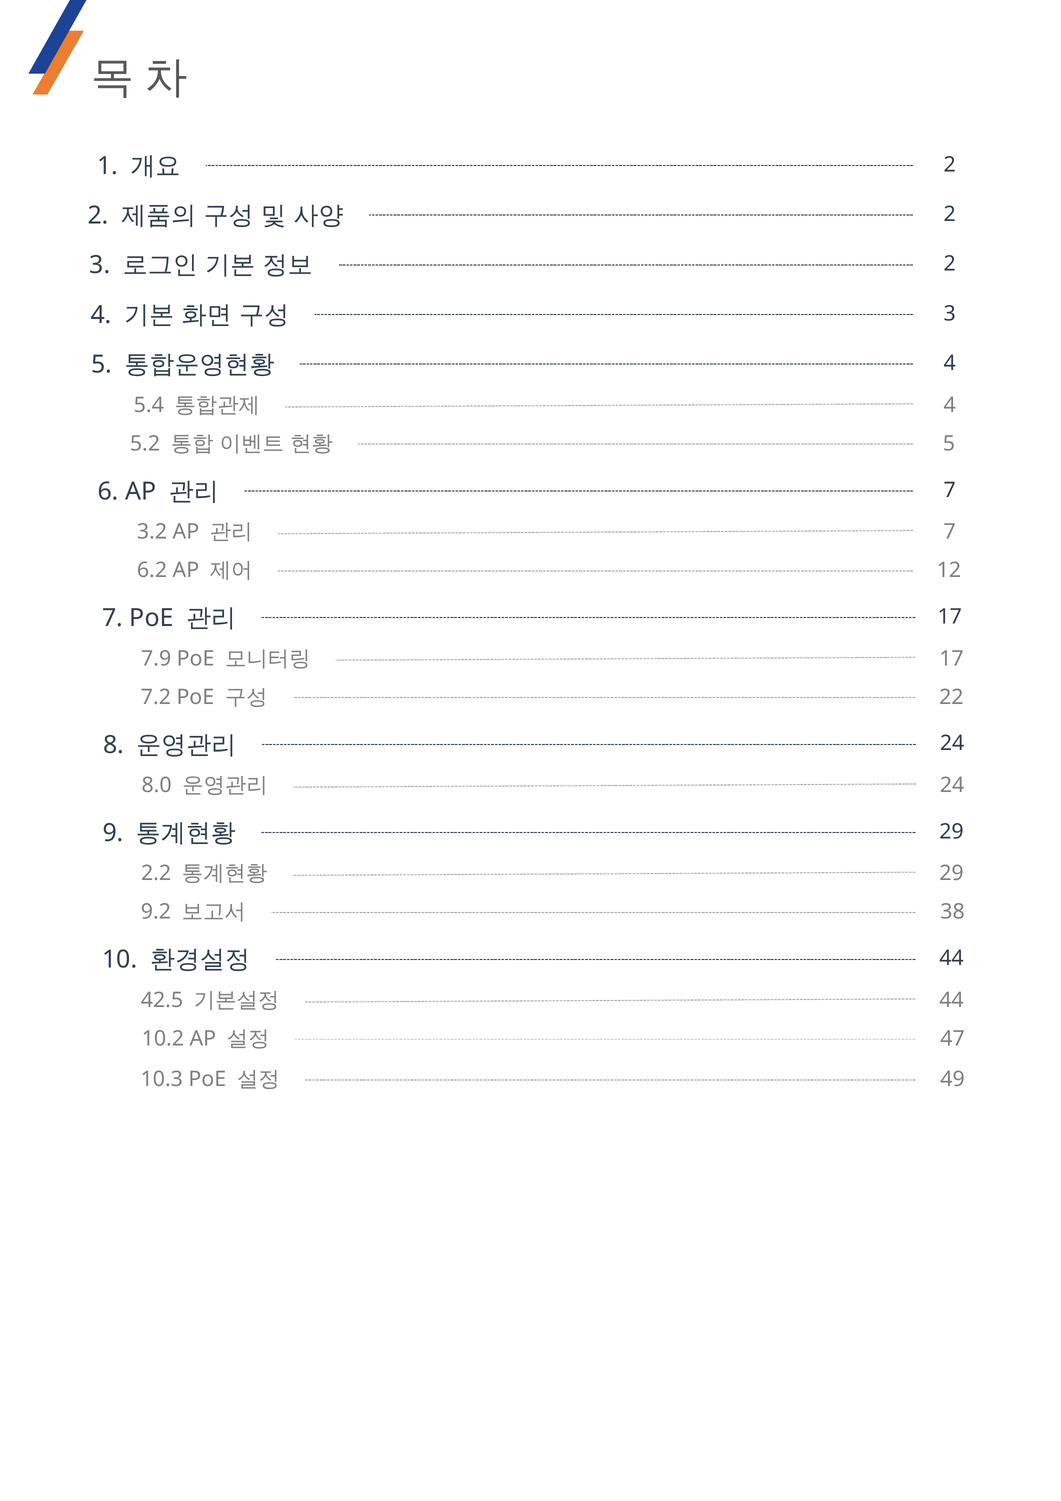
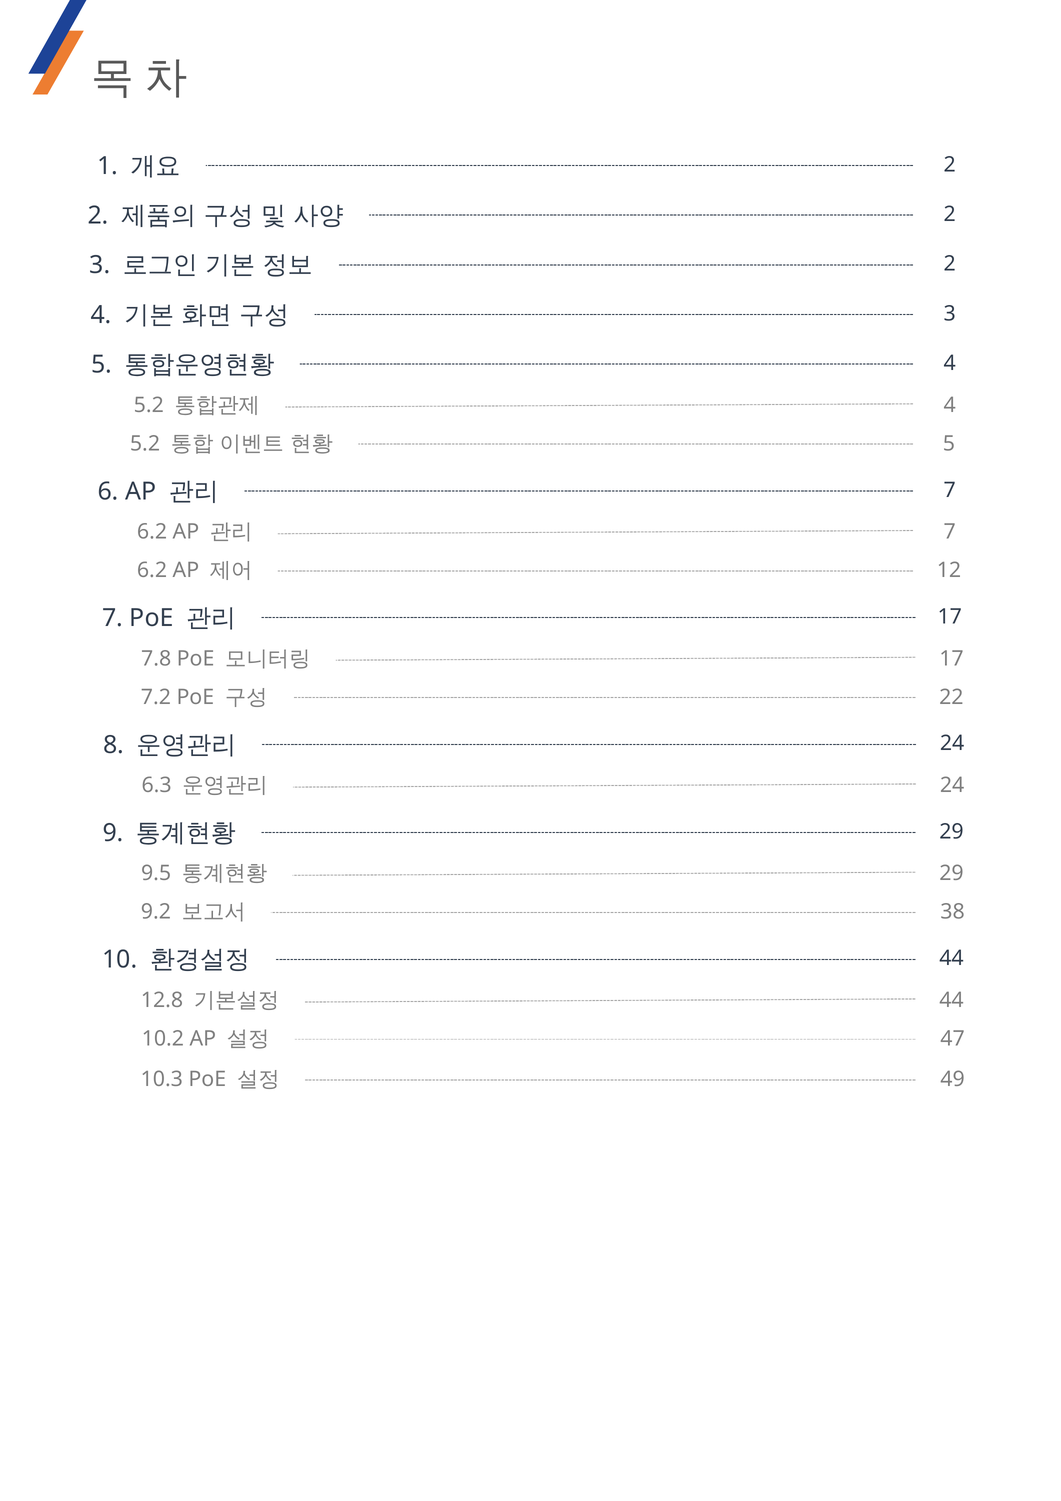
5.4: 5.4 -> 5.2 (149, 405)
3.2: 3.2 -> 6.2 (152, 532)
7.9: 7.9 -> 7.8 (156, 658)
8.0: 8.0 -> 6.3 (157, 785)
2.2: 2.2 -> 9.5 (156, 873)
42.5: 42.5 -> 12.8 (162, 1000)
